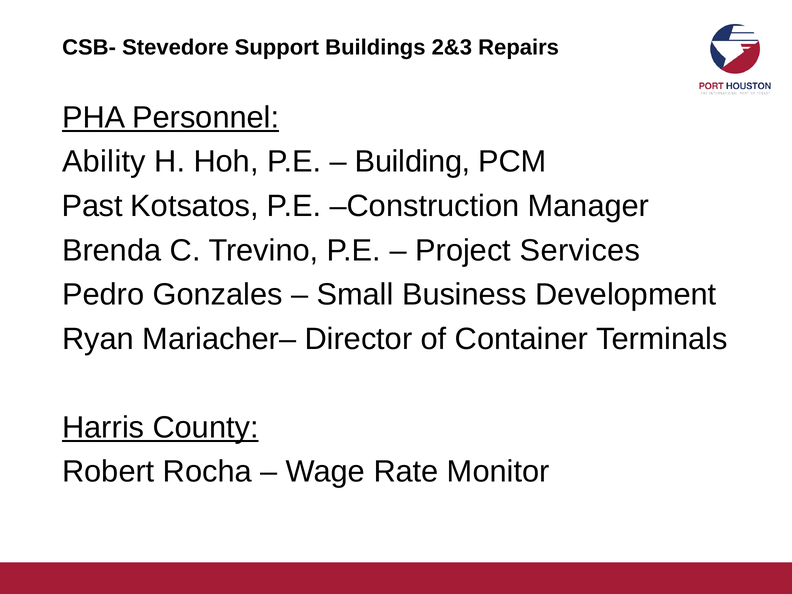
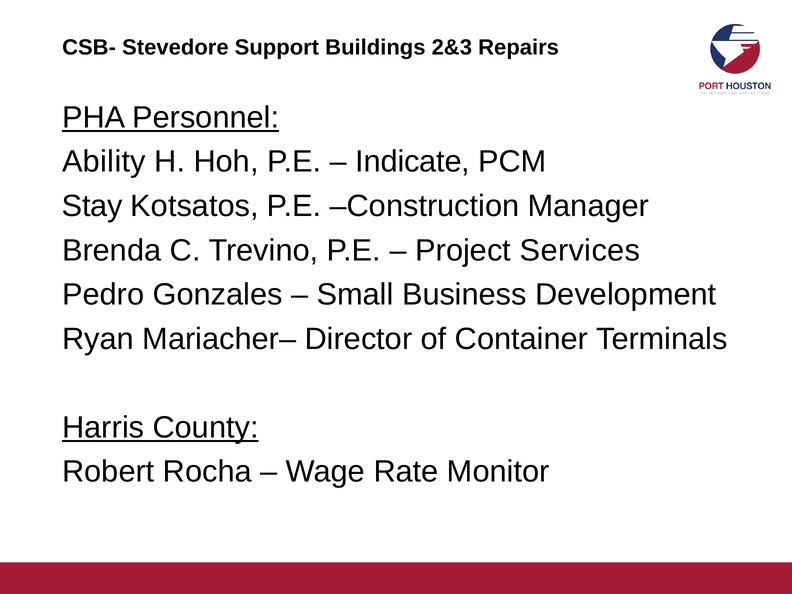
Building: Building -> Indicate (413, 162)
Past: Past -> Stay (92, 206)
